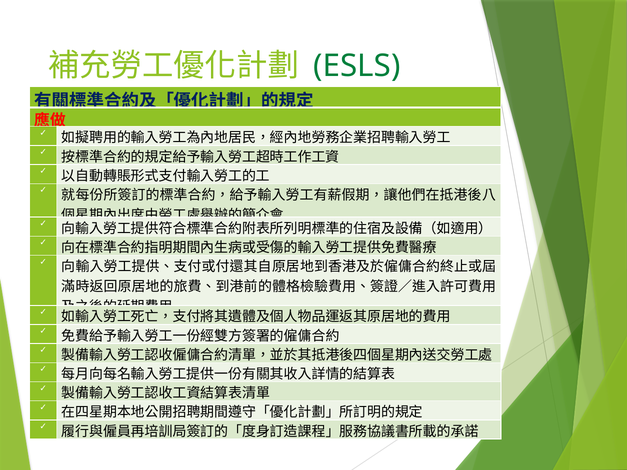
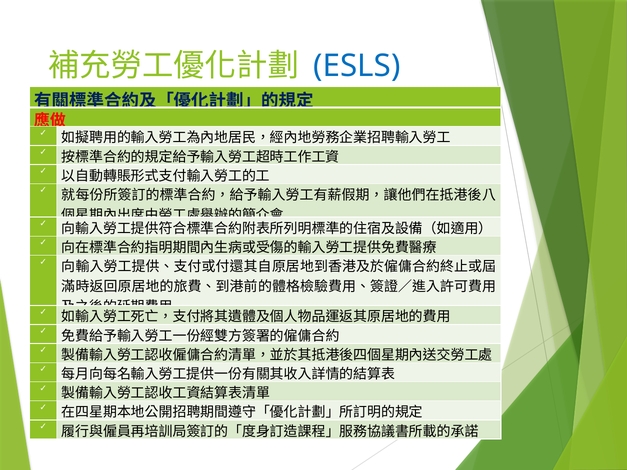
ESLS colour: green -> blue (357, 66)
